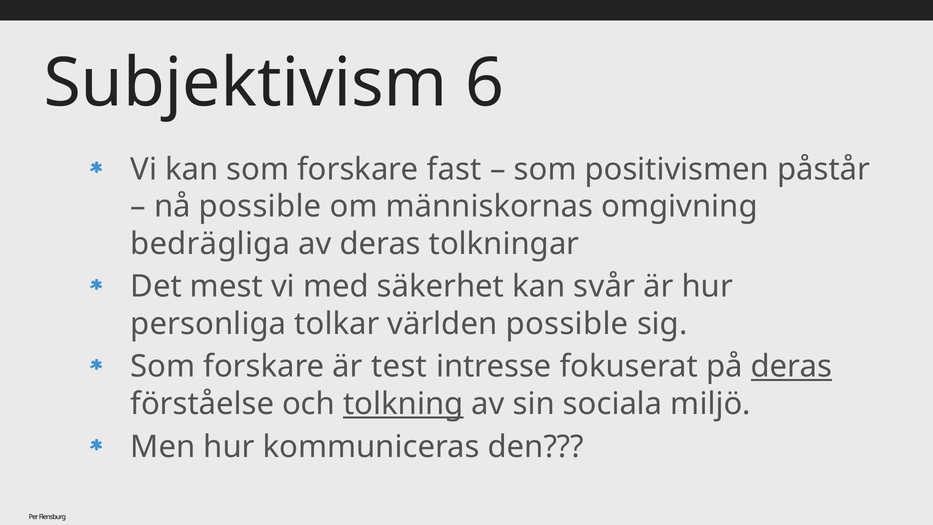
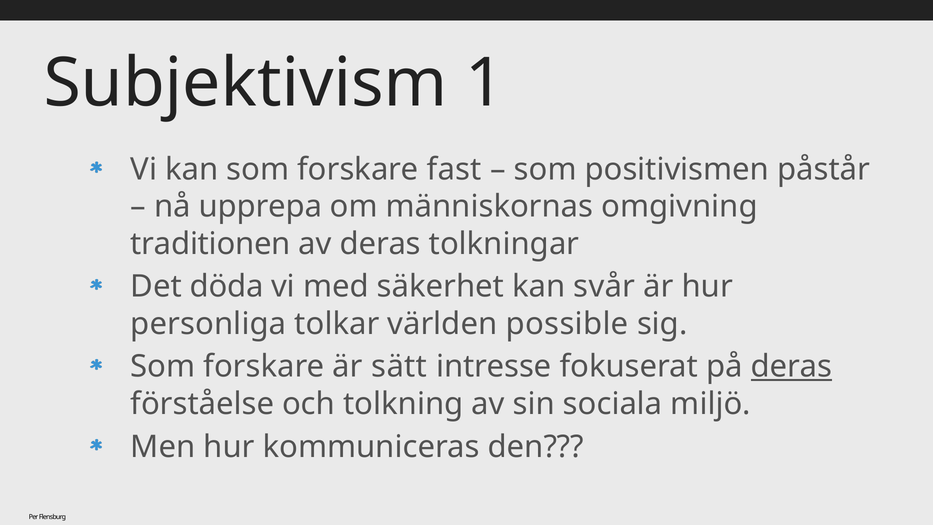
6: 6 -> 1 (485, 83)
nå possible: possible -> upprepa (260, 207)
bedrägliga: bedrägliga -> traditionen (210, 244)
mest: mest -> döda (227, 287)
test: test -> sätt (399, 367)
tolkning underline: present -> none (403, 404)
